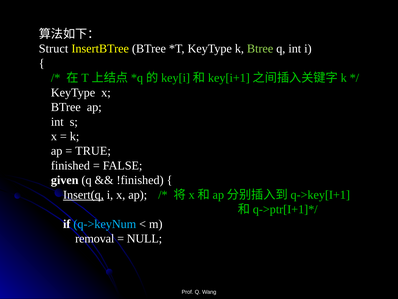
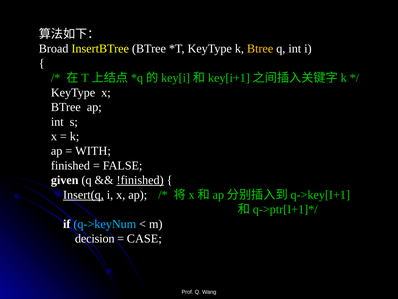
Struct: Struct -> Broad (54, 49)
Btree colour: light green -> yellow (260, 49)
TRUE: TRUE -> WITH (93, 151)
!finished underline: none -> present (140, 180)
removal: removal -> decision (95, 238)
NULL: NULL -> CASE (144, 238)
